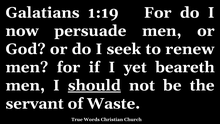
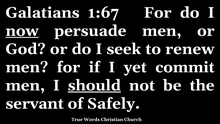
1:19: 1:19 -> 1:67 (103, 13)
now underline: none -> present (22, 31)
beareth: beareth -> commit (185, 67)
Waste: Waste -> Safely (114, 103)
